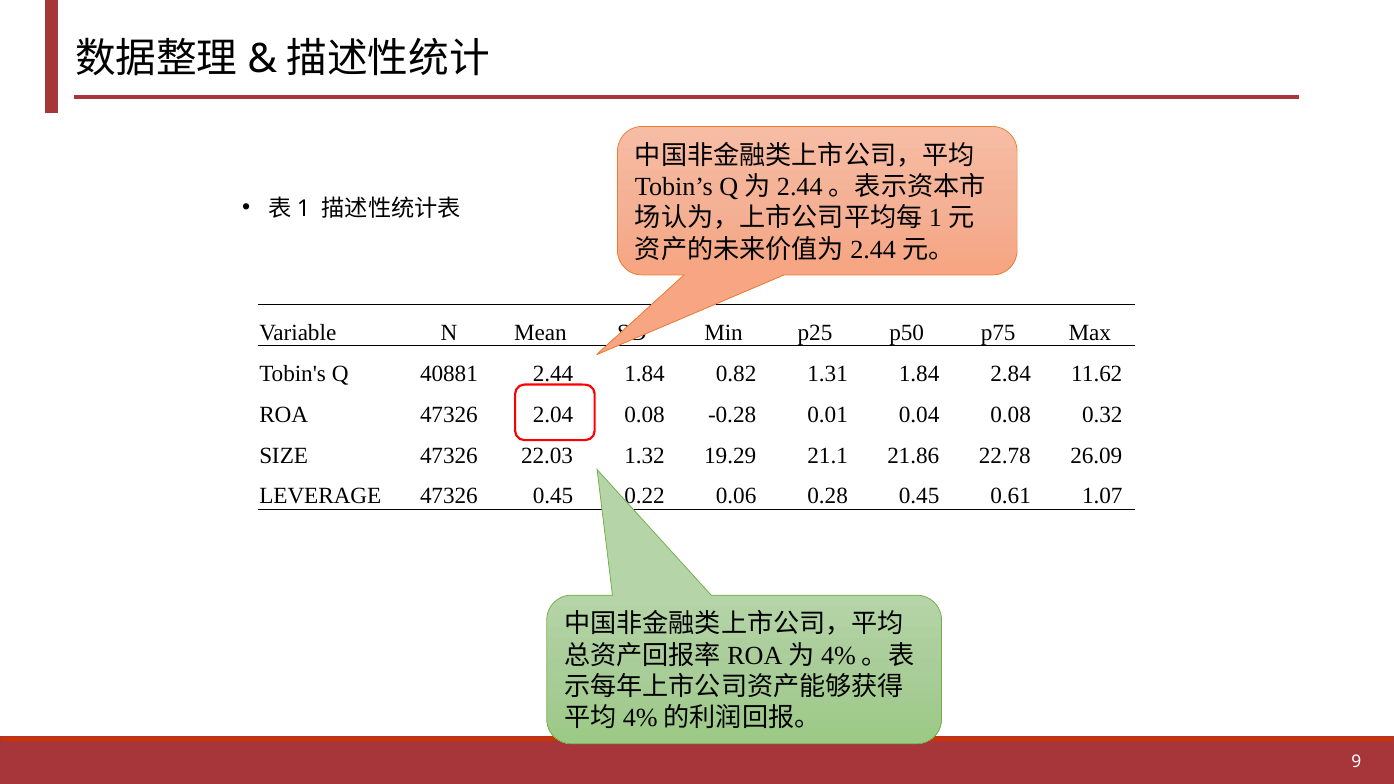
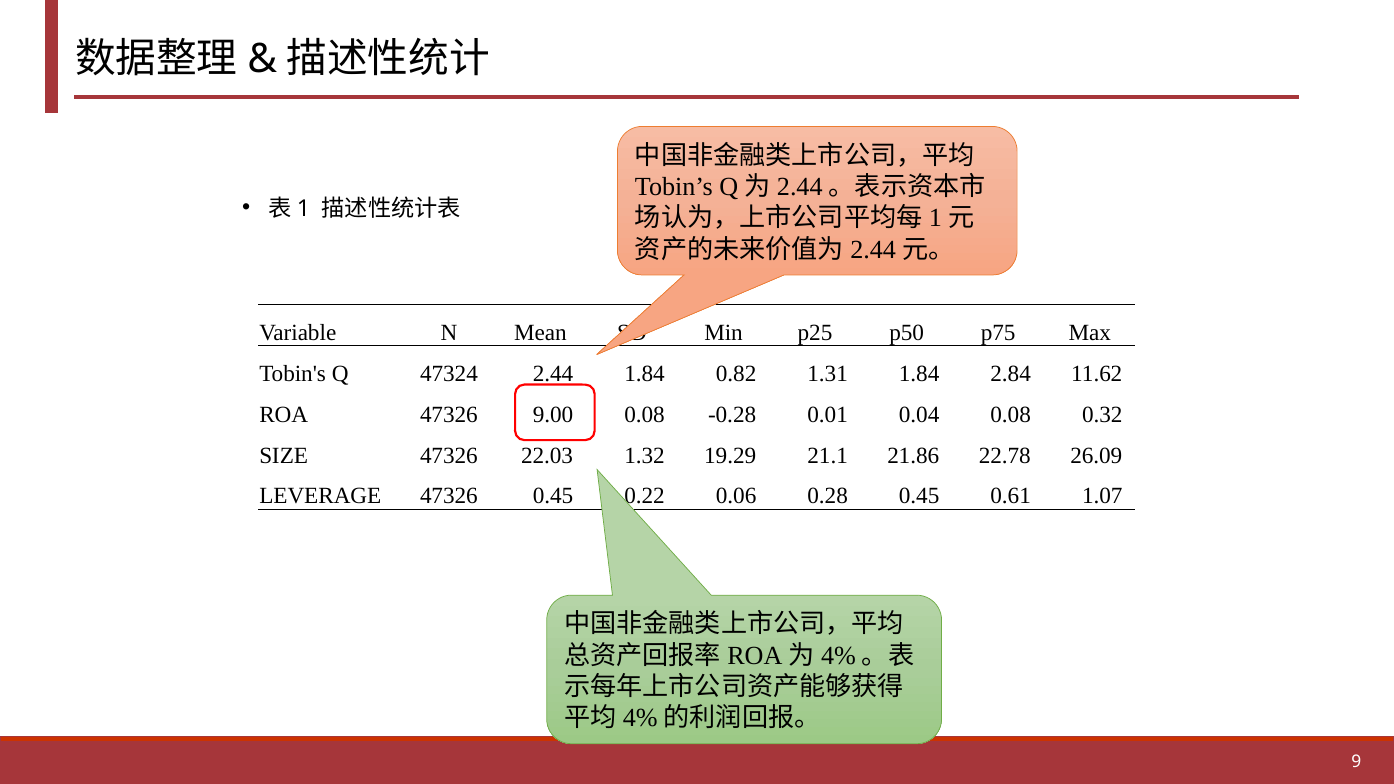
40881: 40881 -> 47324 (449, 374)
2.04: 2.04 -> 9.00 (553, 415)
